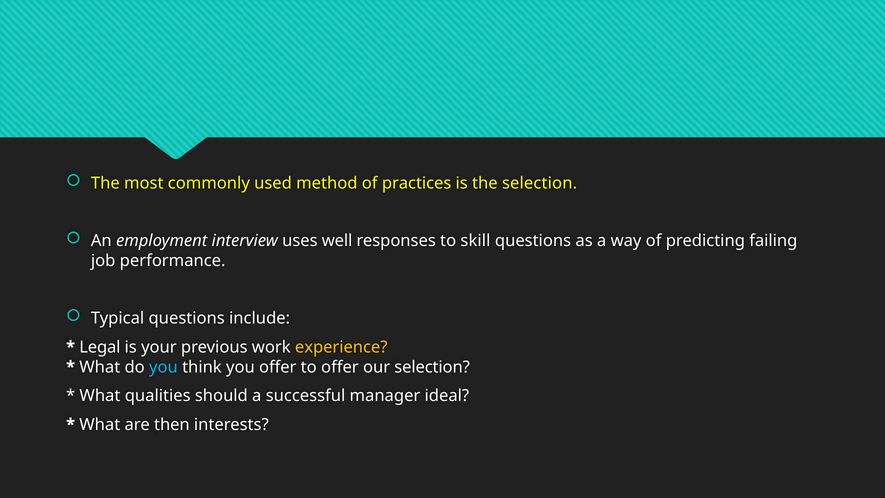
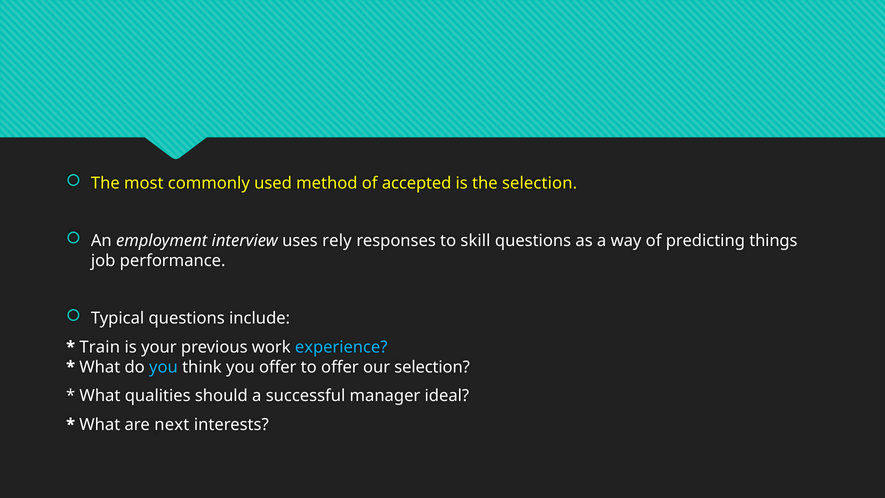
practices: practices -> accepted (417, 183)
well: well -> rely (337, 241)
failing: failing -> things (773, 241)
Legal: Legal -> Train (100, 347)
experience colour: yellow -> light blue (341, 347)
then: then -> next (172, 424)
